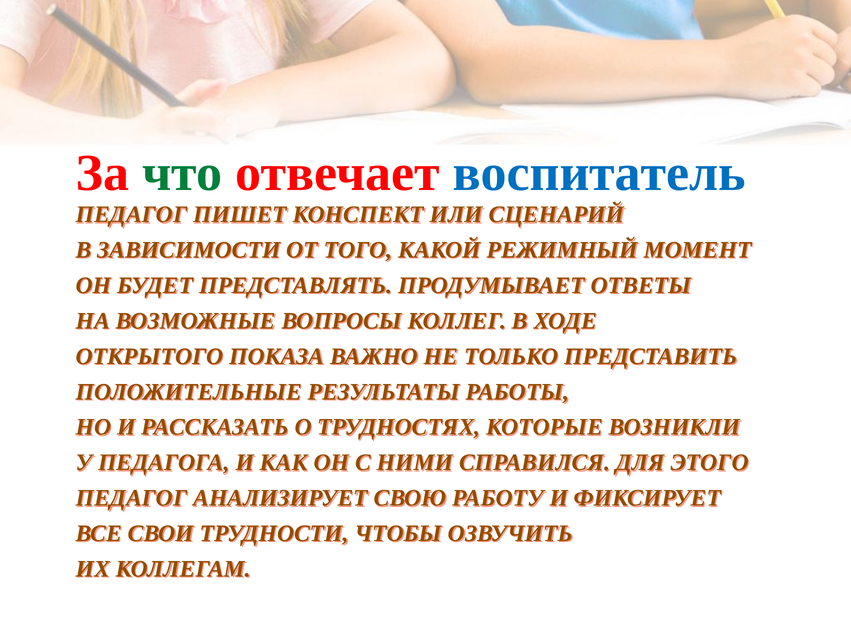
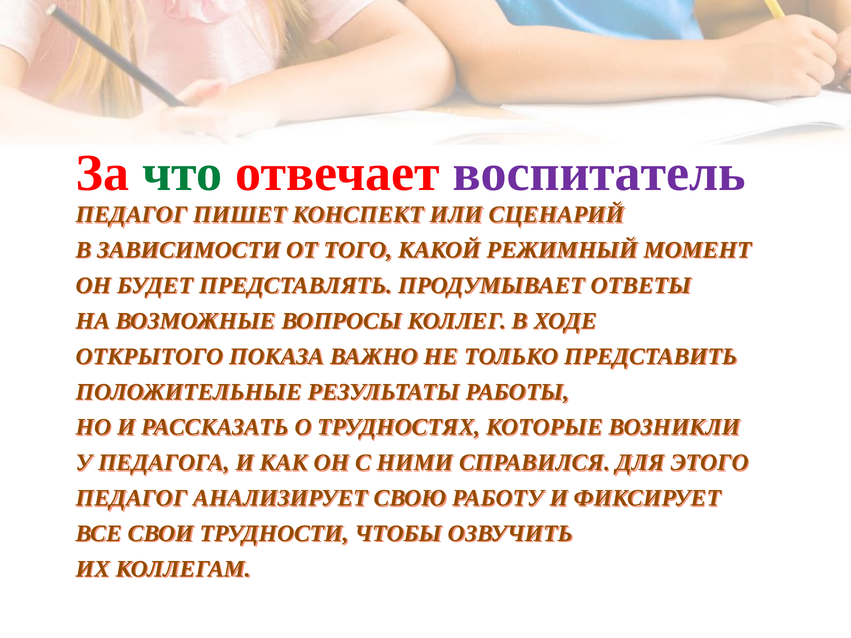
воспитатель colour: blue -> purple (599, 173)
